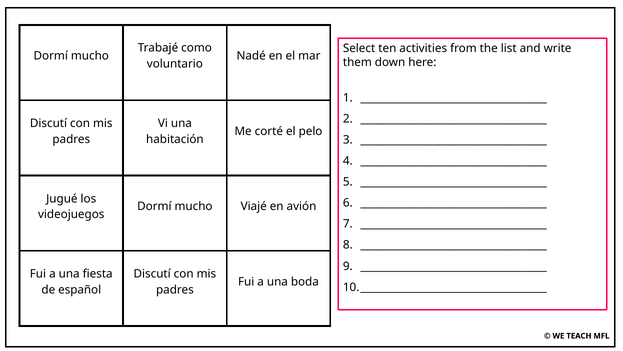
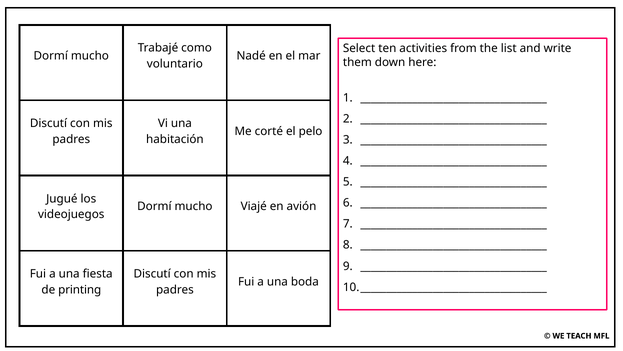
español: español -> printing (80, 289)
